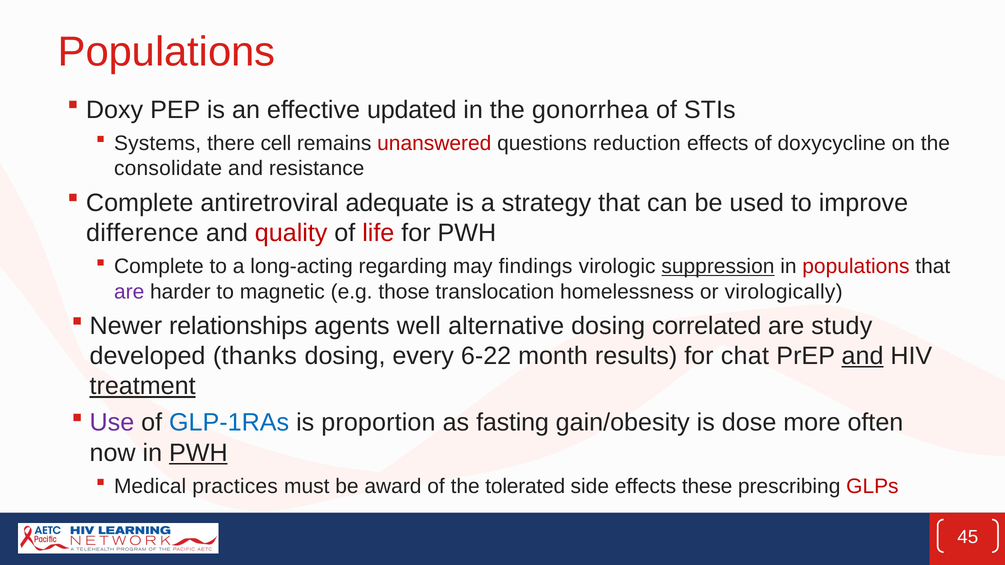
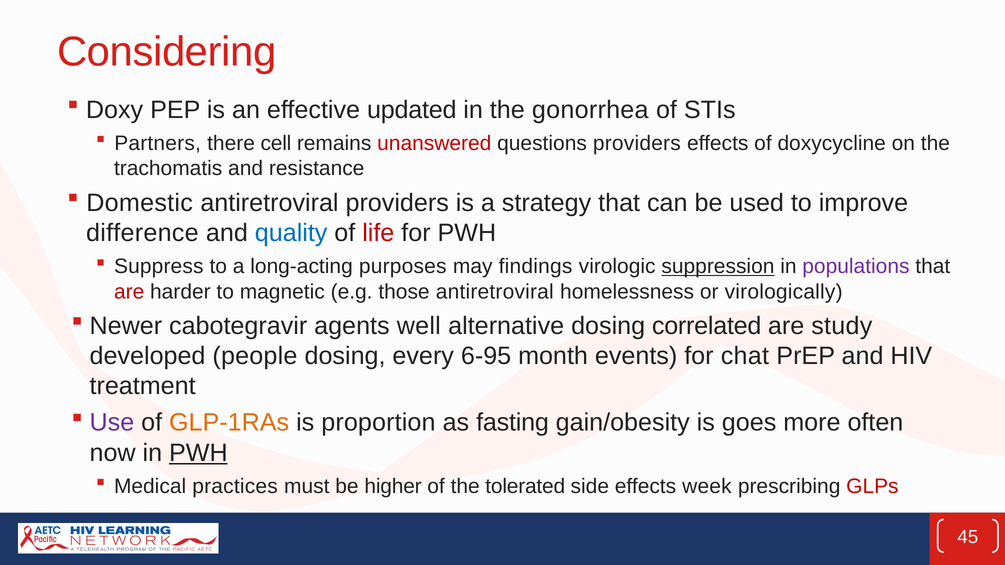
Populations: Populations -> Considering (167, 52)
Systems: Systems -> Partners (158, 144)
questions reduction: reduction -> providers (637, 144)
consolidate: consolidate -> trachomatis (168, 169)
Complete: Complete -> Domestic (140, 203)
antiretroviral adequate: adequate -> providers (397, 203)
quality colour: red -> blue (291, 233)
Complete: Complete -> Suppress (159, 267)
regarding: regarding -> purposes (403, 267)
populations colour: red -> purple (856, 267)
are colour: purple -> red (129, 292)
those translocation: translocation -> antiretroviral (495, 292)
relationships: relationships -> cabotegravir (238, 326)
thanks: thanks -> people (255, 356)
6-22: 6-22 -> 6-95 (486, 356)
results: results -> events (636, 356)
and underline: present -> none (863, 356)
treatment underline: present -> none (143, 386)
GLP-1RAs colour: blue -> orange (229, 423)
dose: dose -> goes (749, 423)
award: award -> higher (393, 487)
these: these -> week (707, 487)
